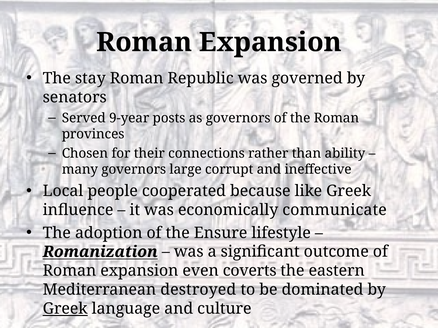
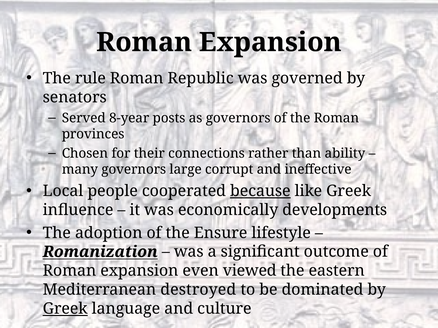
stay: stay -> rule (90, 78)
9-year: 9-year -> 8-year (129, 118)
because underline: none -> present (260, 191)
communicate: communicate -> developments (335, 210)
coverts: coverts -> viewed (250, 271)
